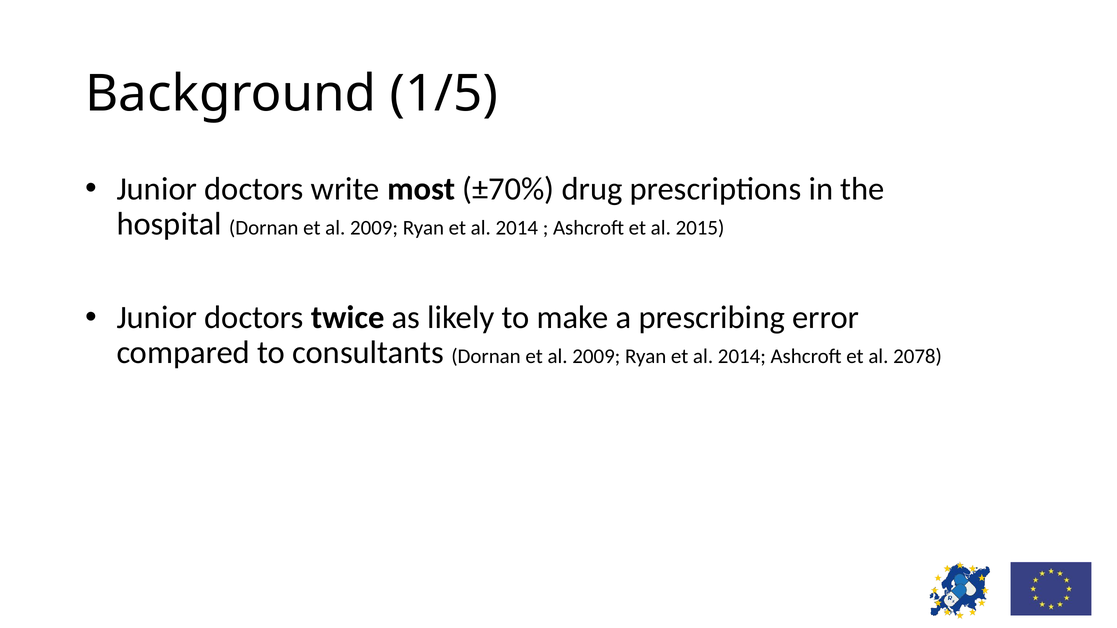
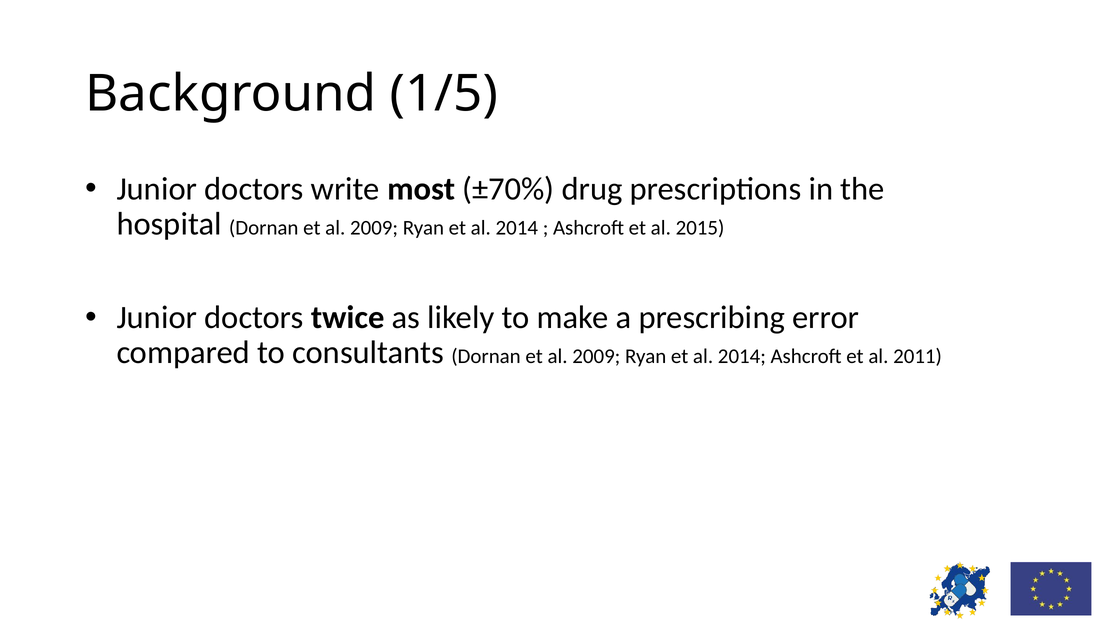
2078: 2078 -> 2011 (918, 357)
